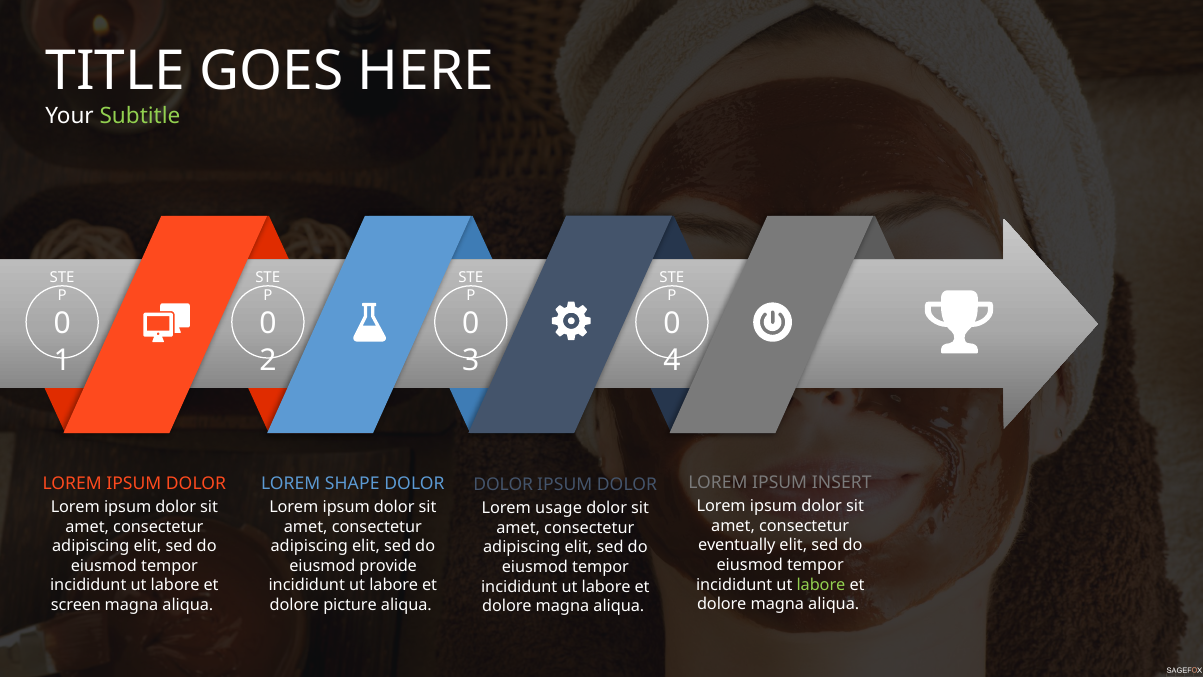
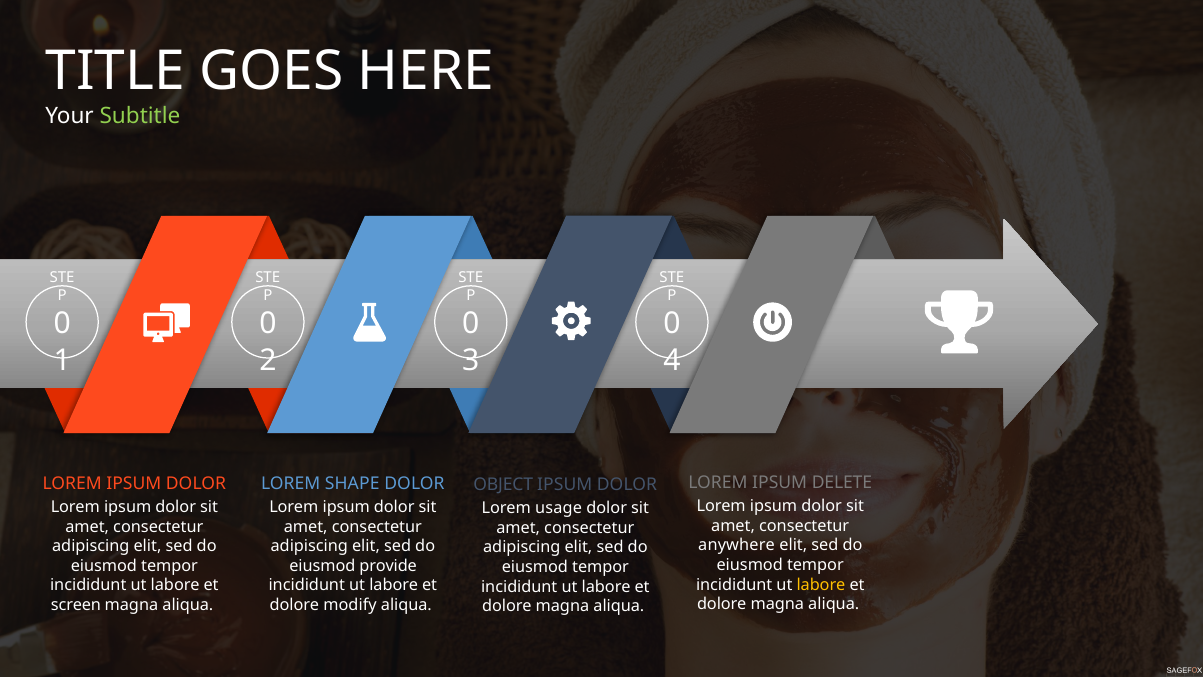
INSERT: INSERT -> DELETE (842, 483)
DOLOR: DOLOR -> OBJECT (503, 485)
eventually: eventually -> anywhere (737, 545)
labore colour: light green -> yellow (821, 584)
picture: picture -> modify (350, 605)
